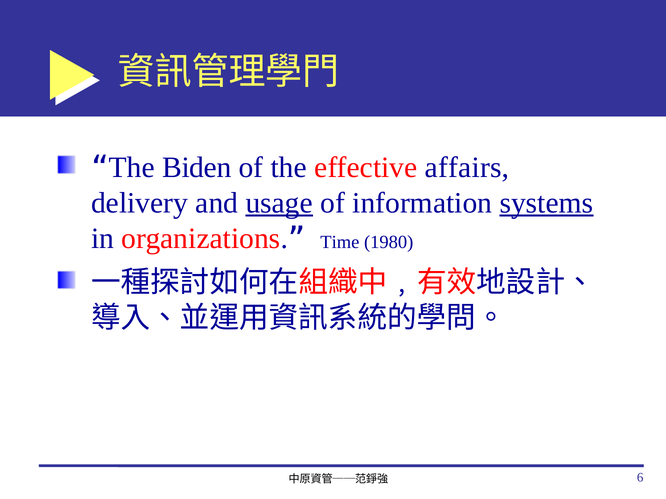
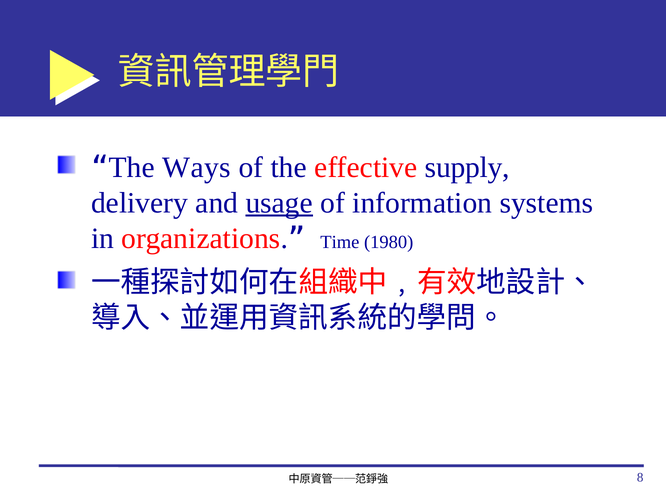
Biden: Biden -> Ways (197, 167)
affairs: affairs -> supply (467, 167)
systems underline: present -> none (546, 203)
6: 6 -> 8 (640, 478)
